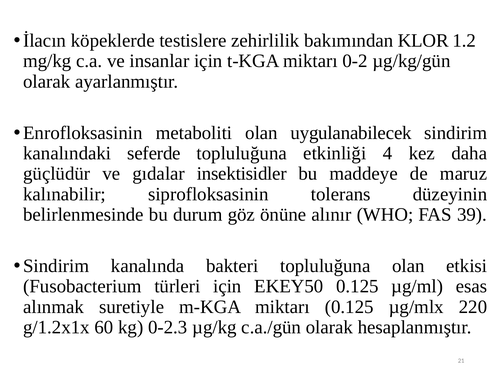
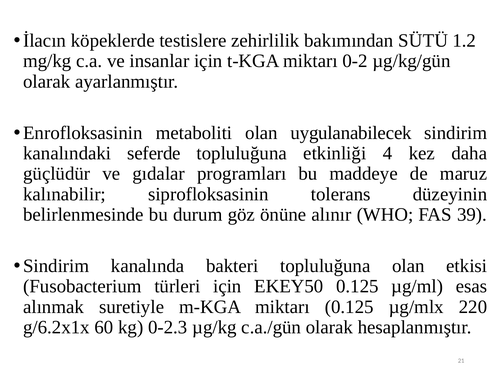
KLOR: KLOR -> SÜTÜ (423, 41)
insektisidler: insektisidler -> programları (242, 174)
g/1.2x1x: g/1.2x1x -> g/6.2x1x (56, 327)
